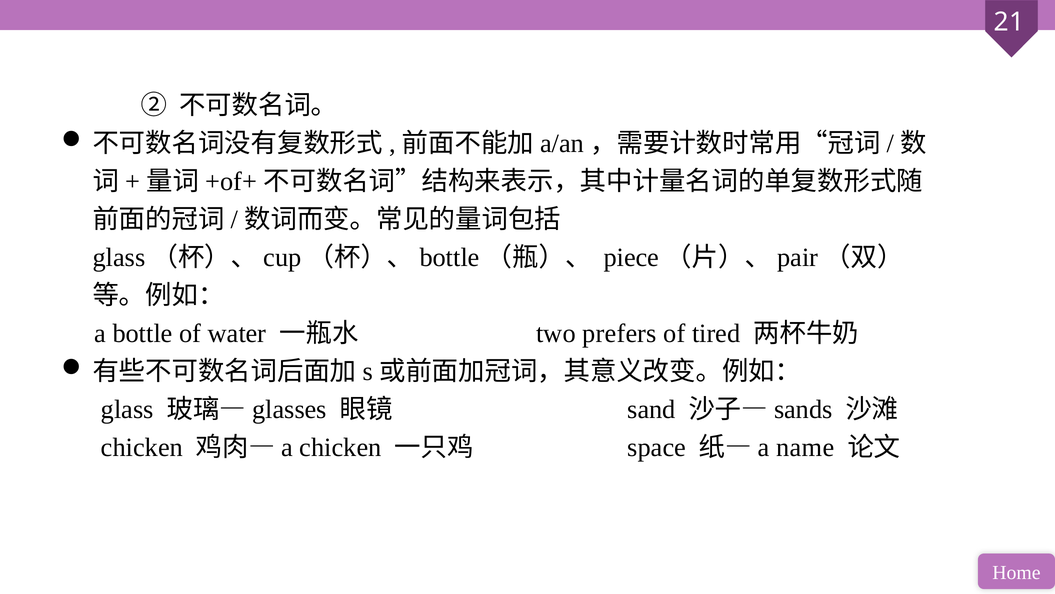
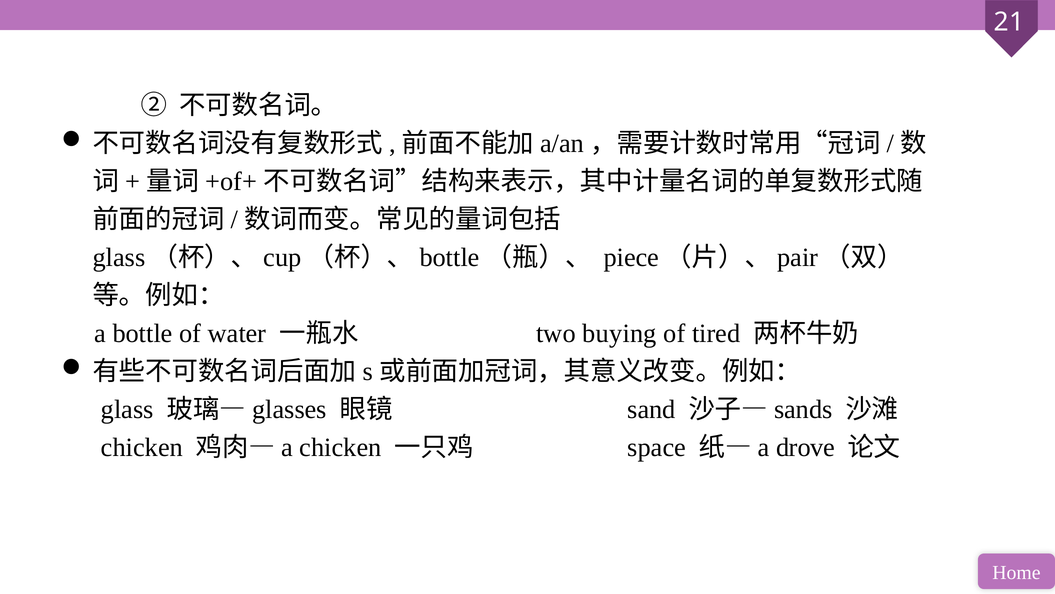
prefers: prefers -> buying (620, 333)
name: name -> drove (806, 447)
